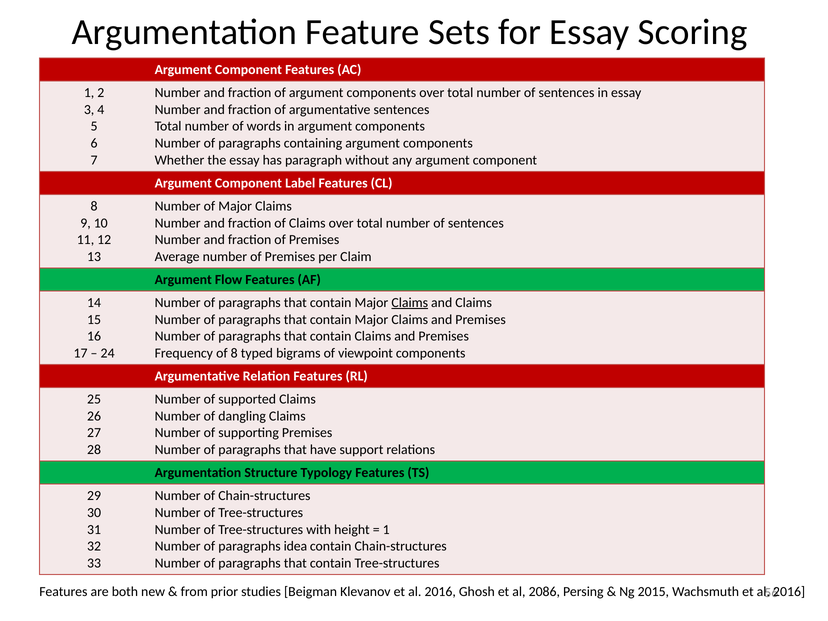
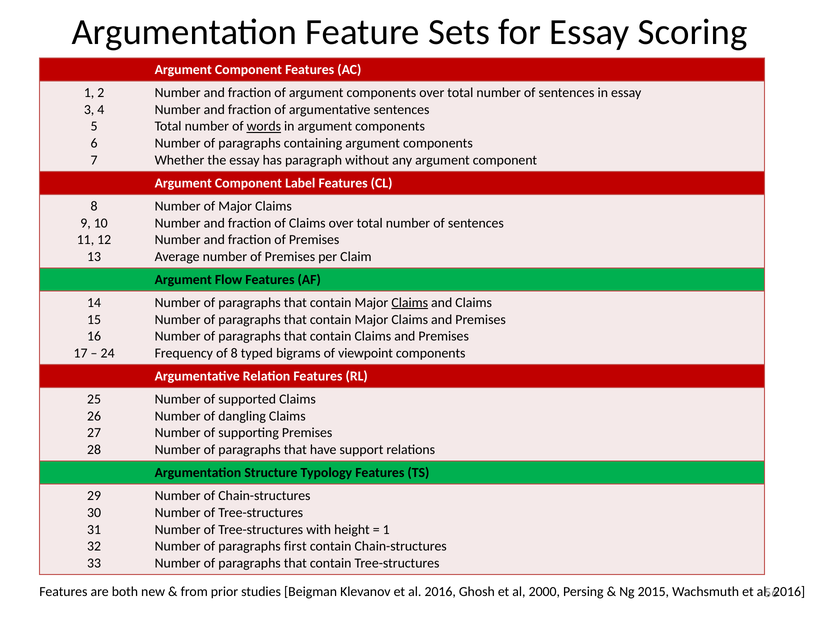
words underline: none -> present (264, 126)
idea: idea -> first (295, 546)
2086: 2086 -> 2000 (544, 592)
